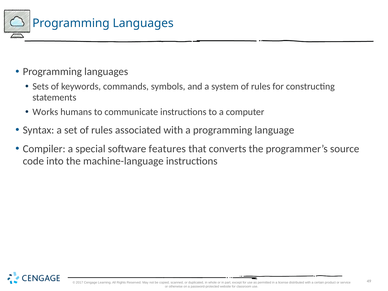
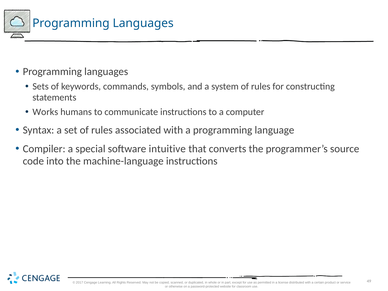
features: features -> intuitive (167, 149)
